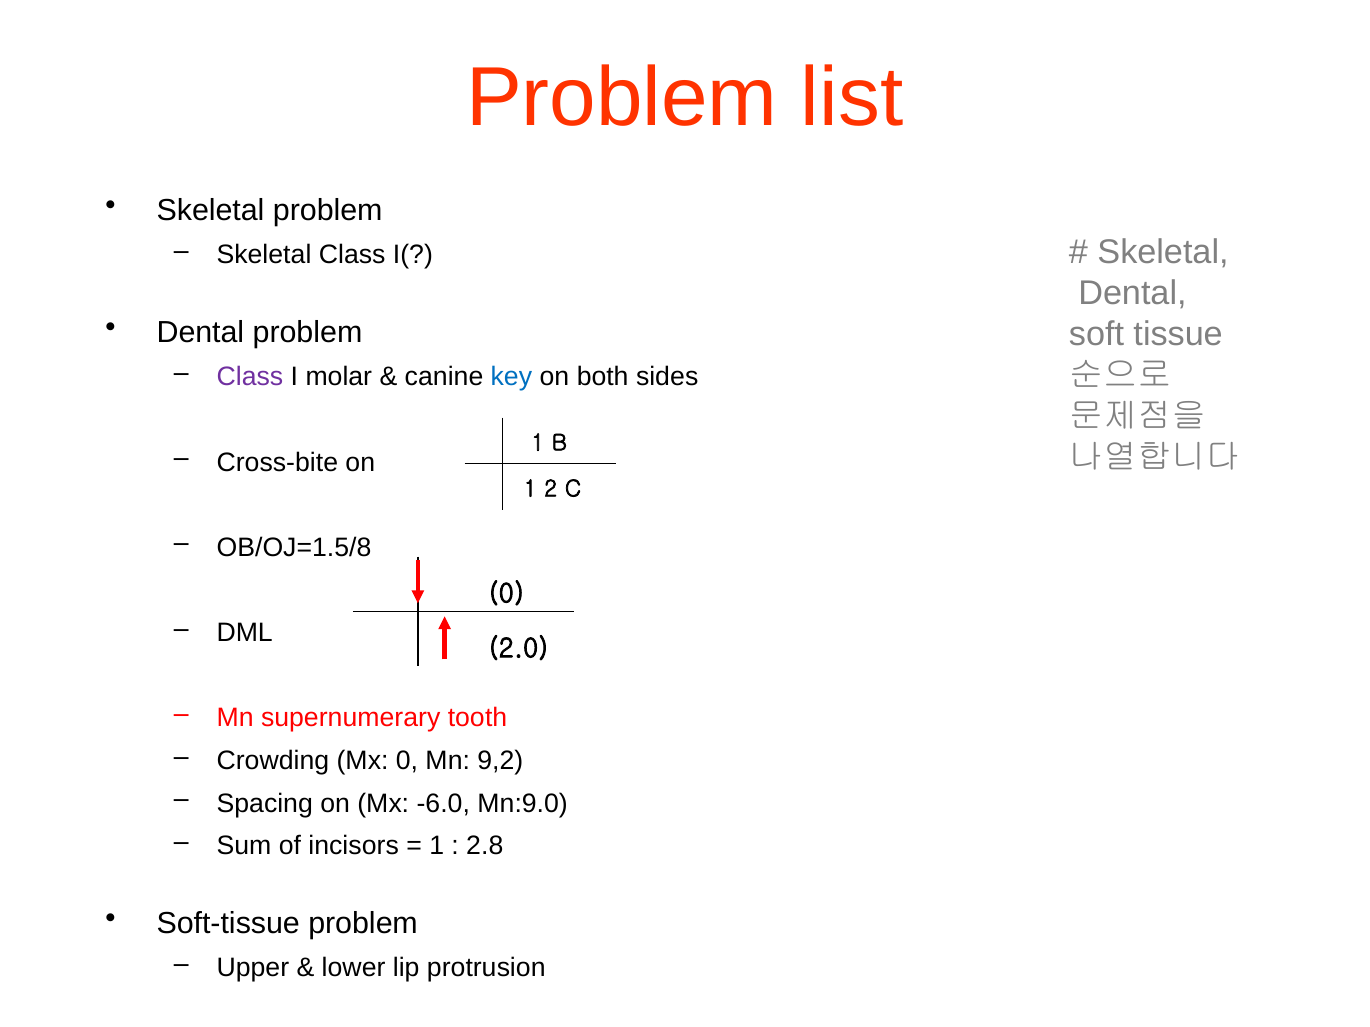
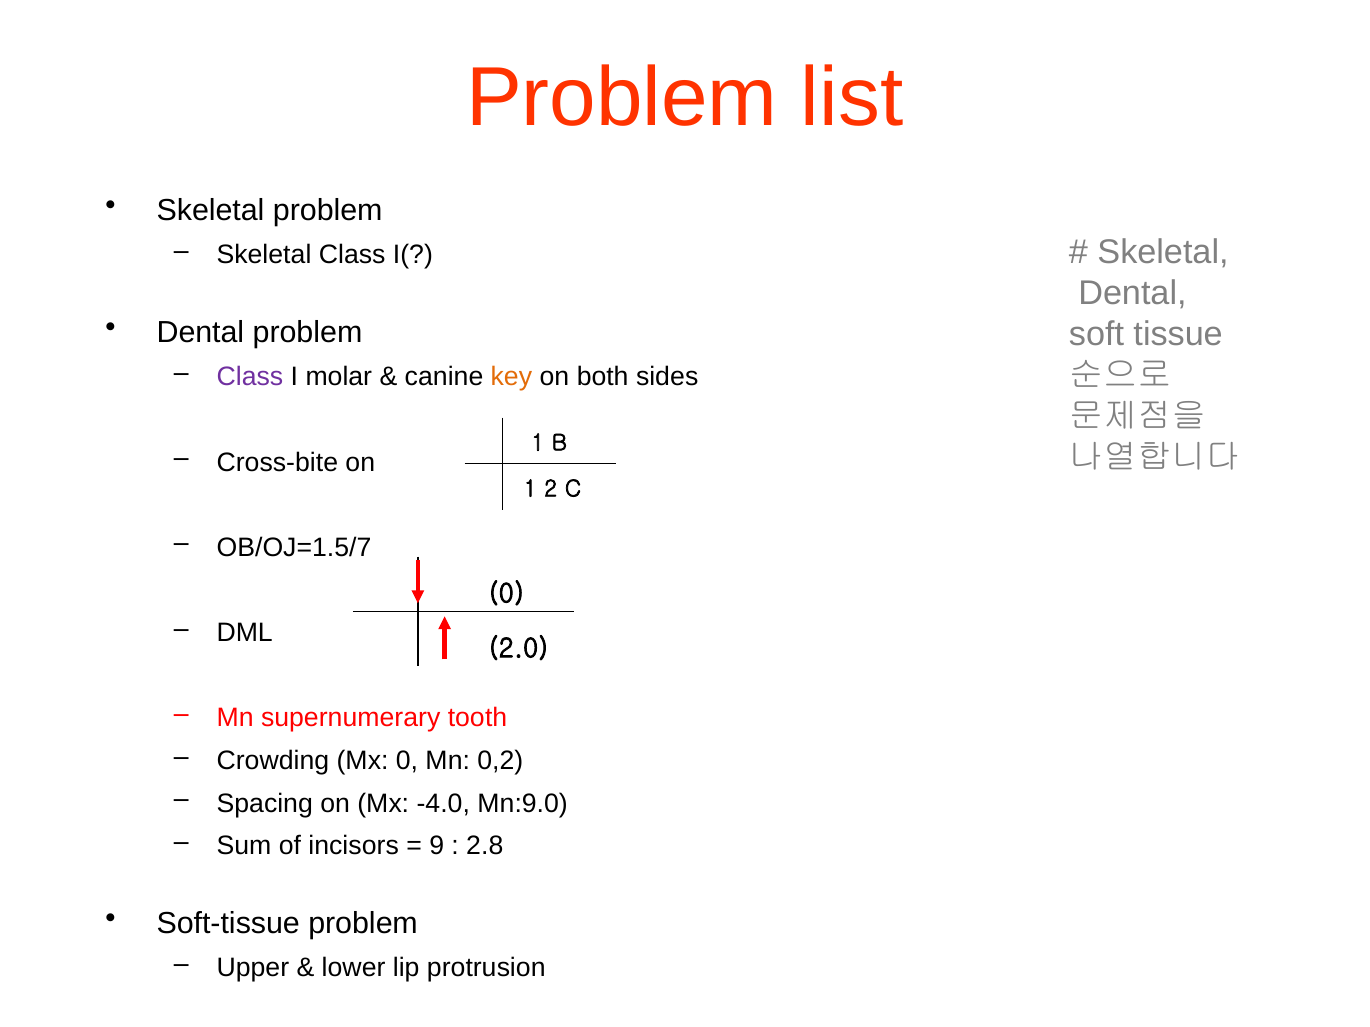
key colour: blue -> orange (511, 377)
OB/OJ=1.5/8: OB/OJ=1.5/8 -> OB/OJ=1.5/7 (294, 548)
9,2: 9,2 -> 0,2 (500, 761)
-6.0: -6.0 -> -4.0 (443, 804)
1: 1 -> 9 (437, 846)
